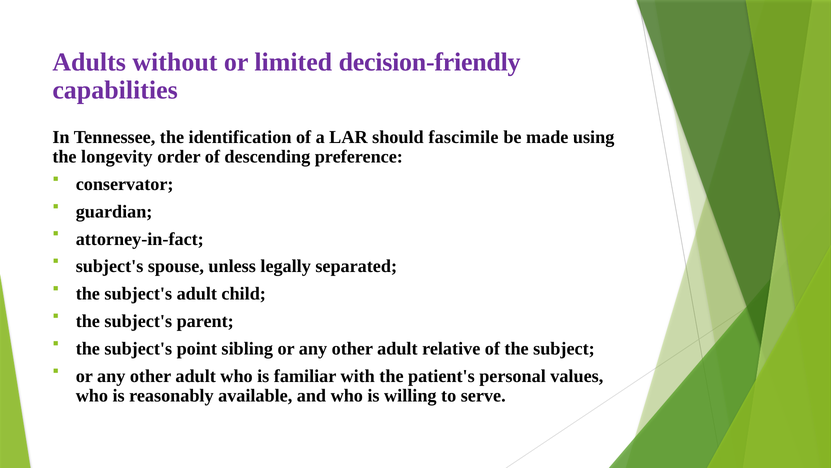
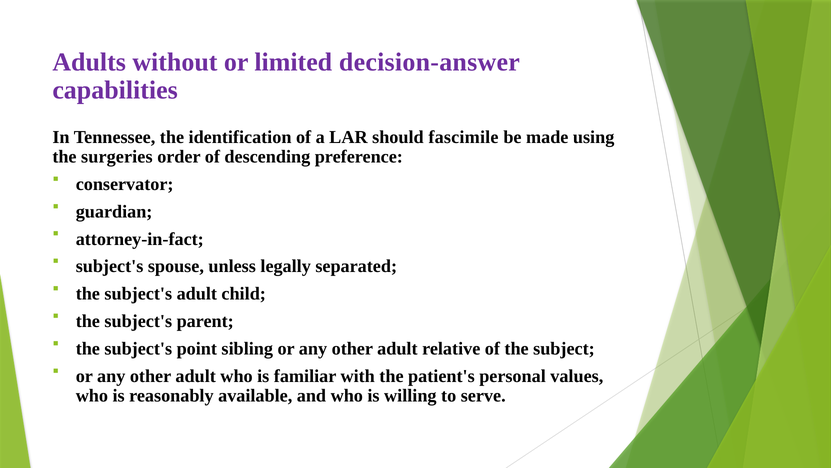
decision-friendly: decision-friendly -> decision-answer (429, 62)
longevity: longevity -> surgeries (117, 157)
